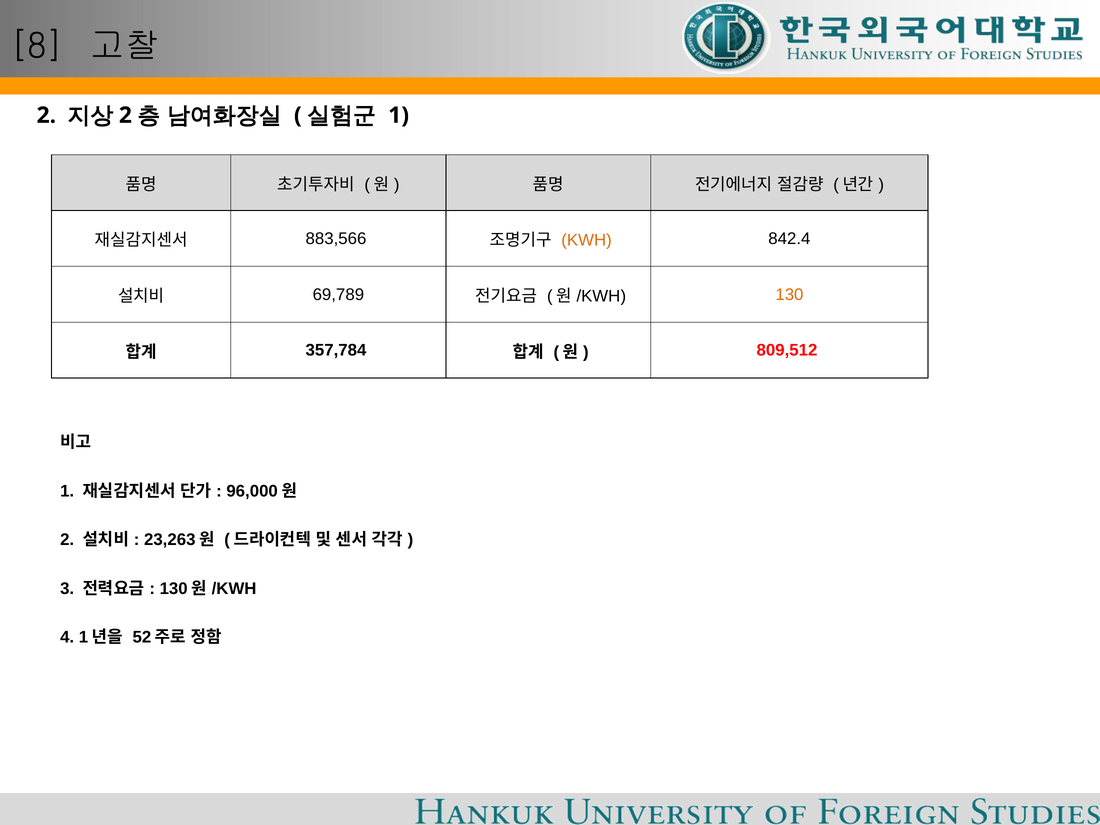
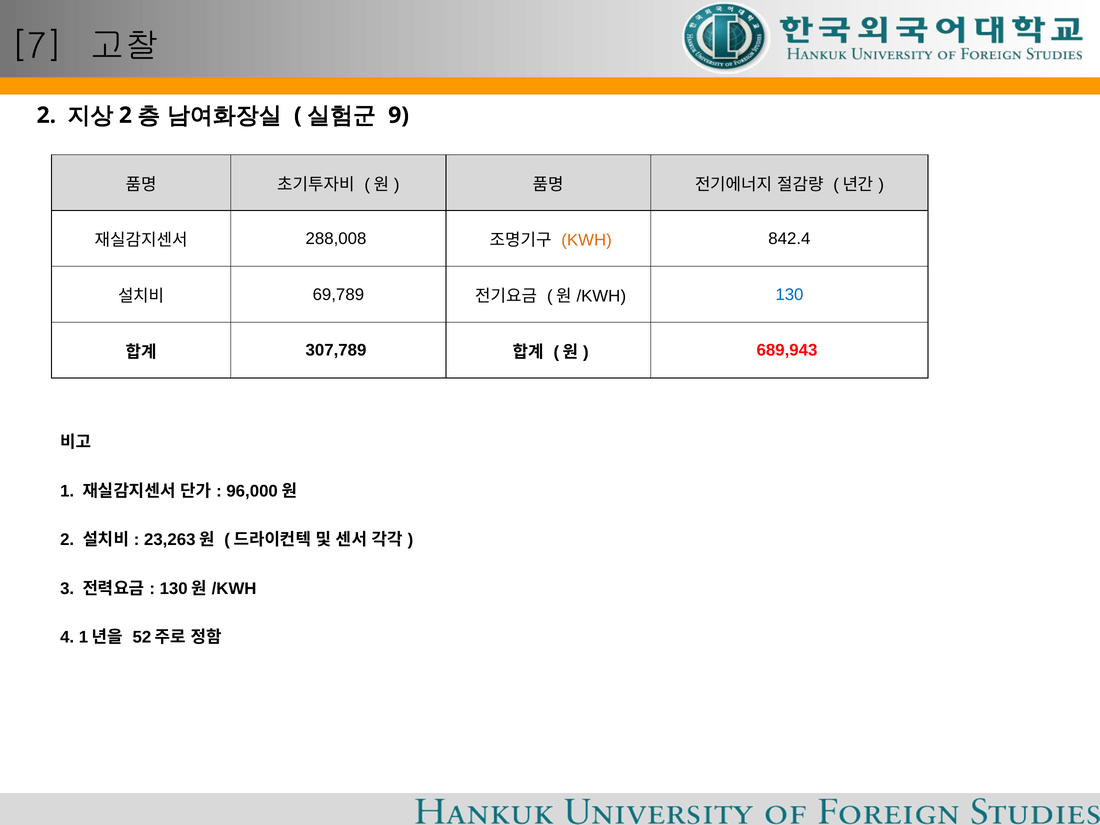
8: 8 -> 7 (37, 46)
1: 1 -> 9 (399, 115)
883,566: 883,566 -> 288,008 (336, 239)
130 colour: orange -> blue (789, 295)
357,784: 357,784 -> 307,789 (336, 350)
809,512: 809,512 -> 689,943 (787, 350)
